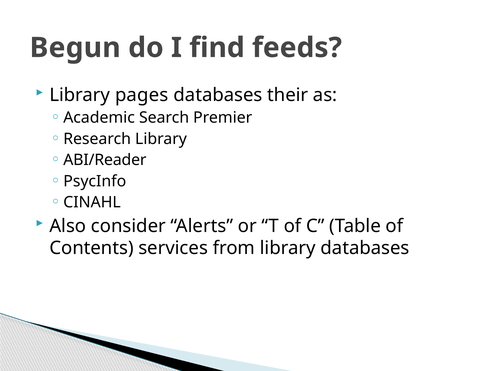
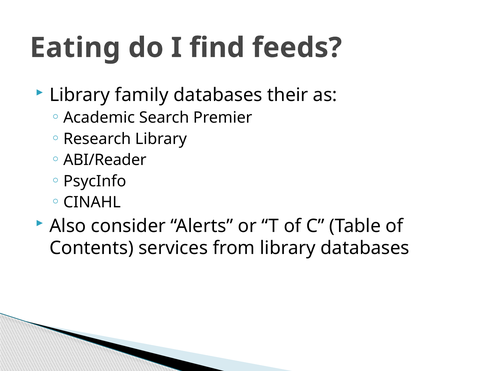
Begun: Begun -> Eating (75, 48)
pages: pages -> family (142, 95)
